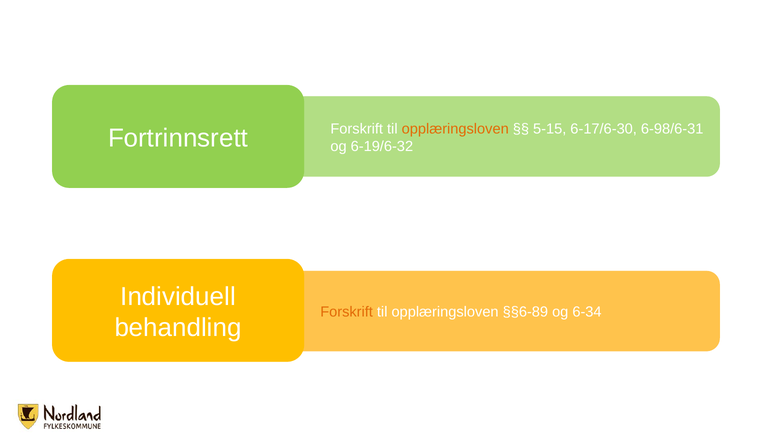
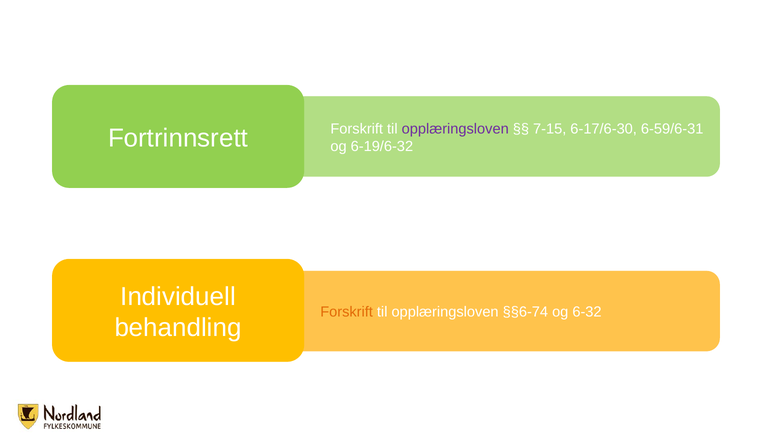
opplæringsloven colour: orange -> purple (455, 129)
5-15: 5-15 -> 7-15 (550, 129)
6-98/6-31: 6-98/6-31 -> 6-59/6-31 (672, 129)
§§6-89: §§6-89 -> §§6-74 (525, 312)
6-34: 6-34 -> 6-32 (587, 312)
